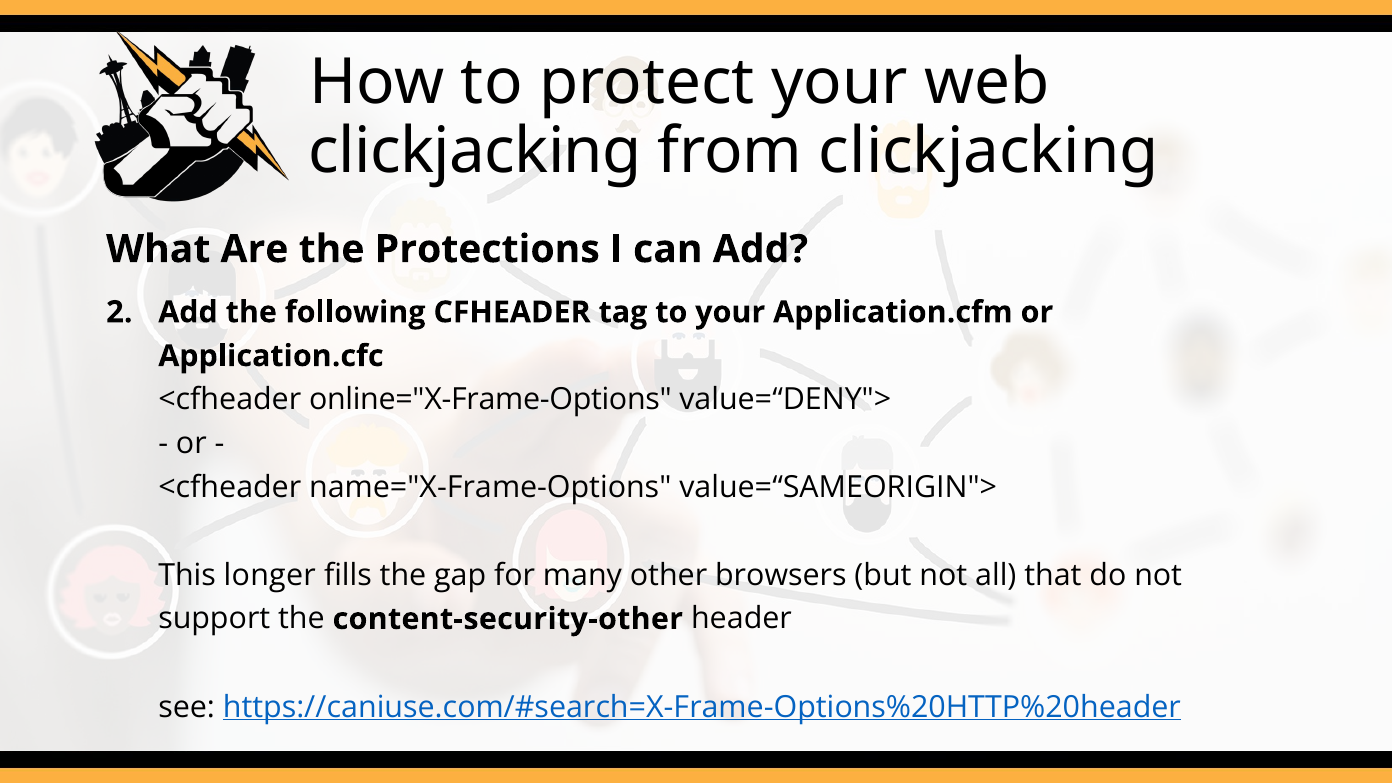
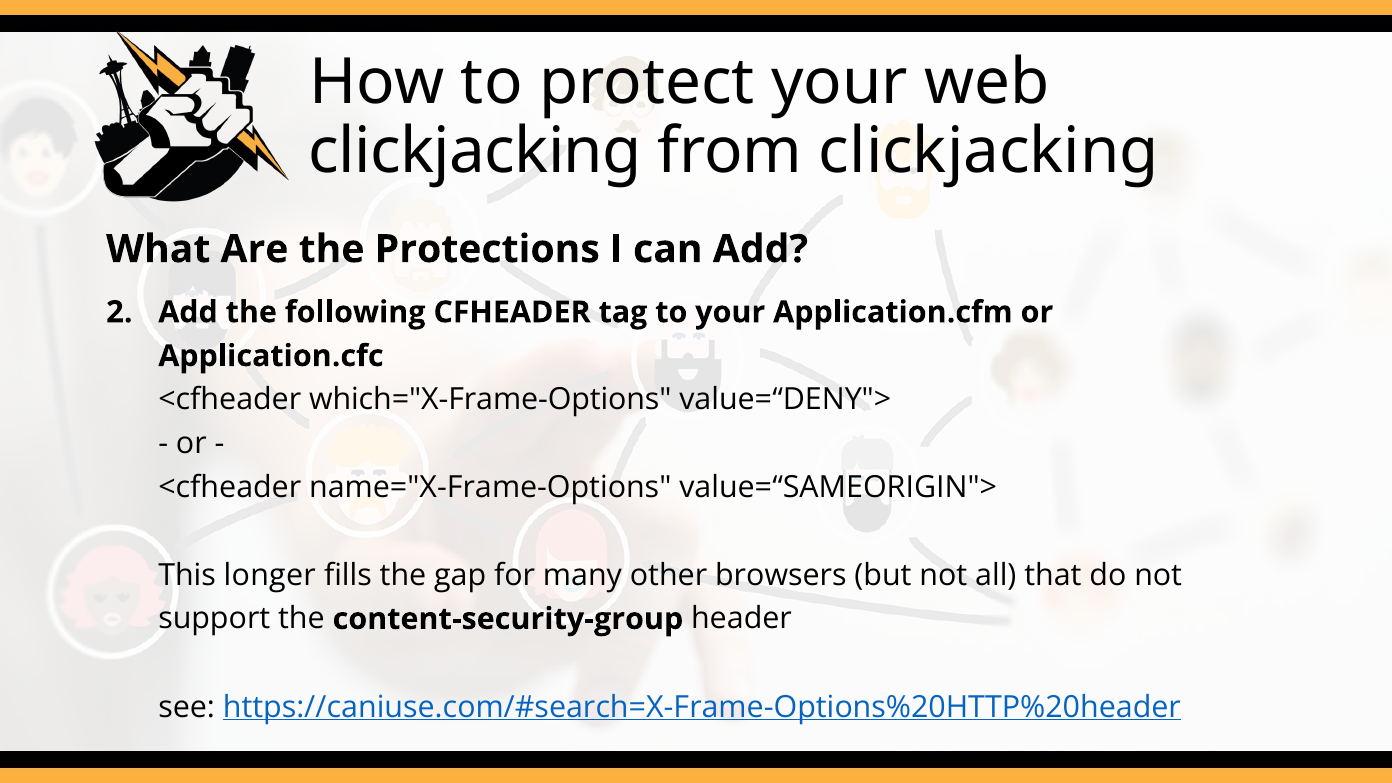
online="X-Frame-Options: online="X-Frame-Options -> which="X-Frame-Options (490, 400)
content-security-other: content-security-other -> content-security-group (508, 619)
